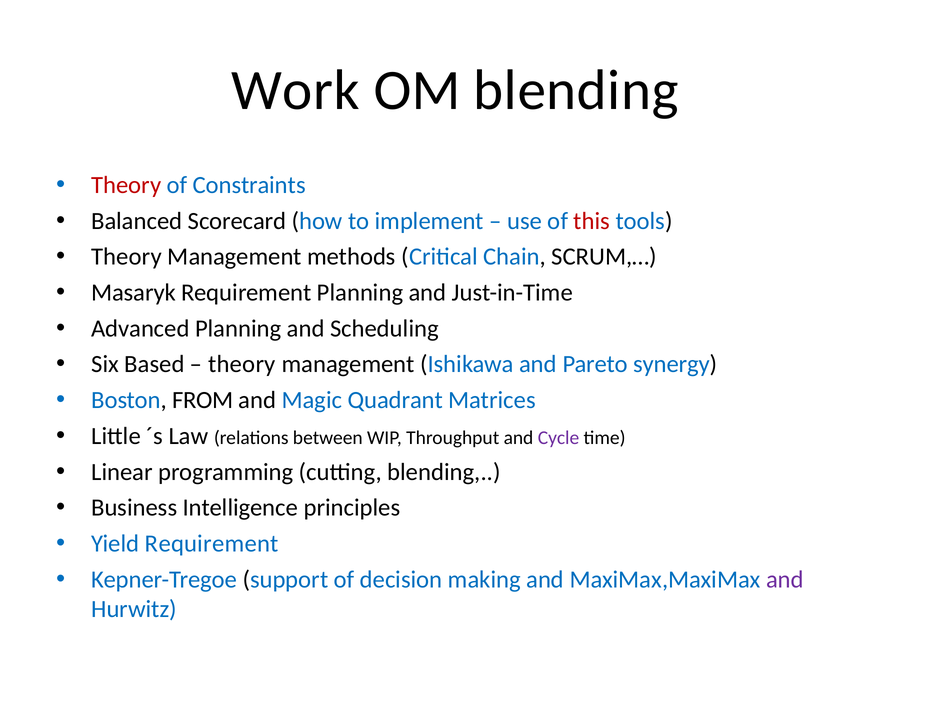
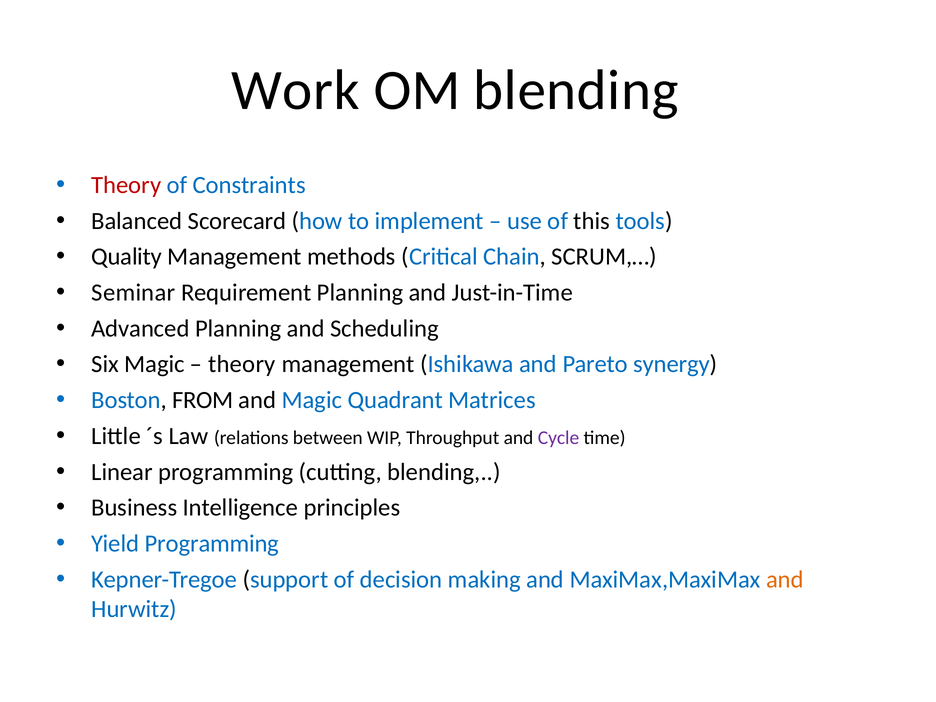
this colour: red -> black (592, 221)
Theory: Theory -> Quality (127, 257)
Masaryk: Masaryk -> Seminar (133, 293)
Six Based: Based -> Magic (155, 364)
Yield Requirement: Requirement -> Programming (212, 544)
and colour: purple -> orange (785, 579)
